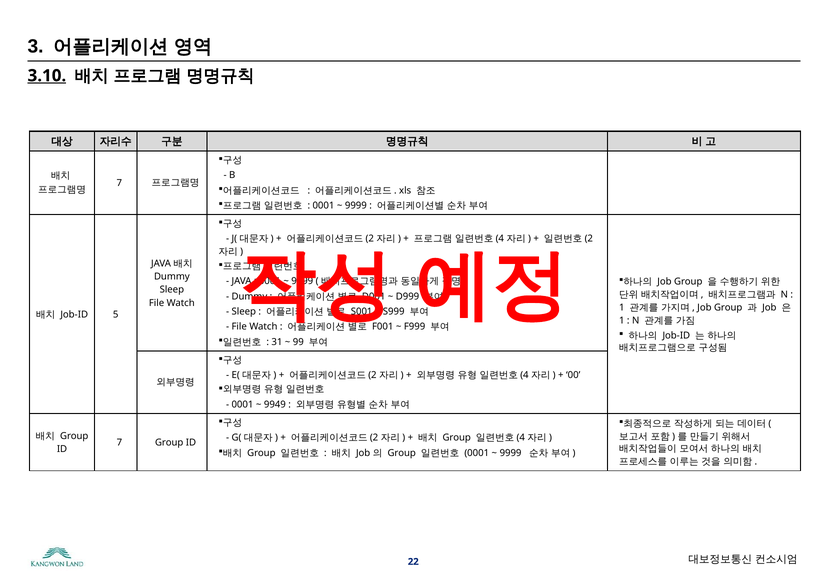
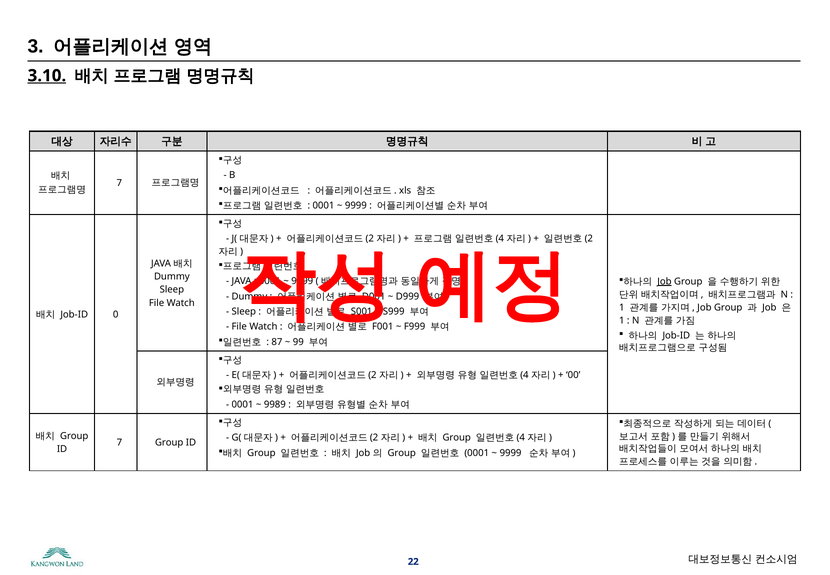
Job underline: none -> present (664, 281)
5: 5 -> 0 (116, 314)
31: 31 -> 87 (277, 342)
9949: 9949 -> 9989 (275, 404)
